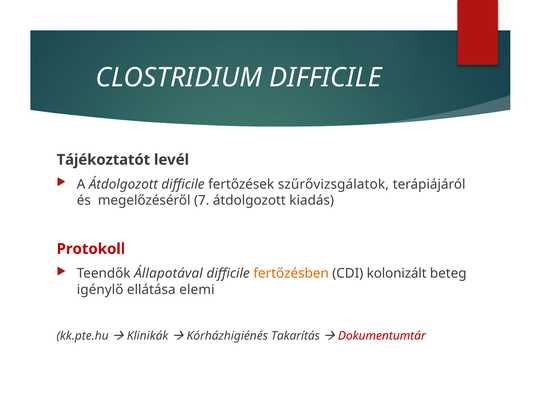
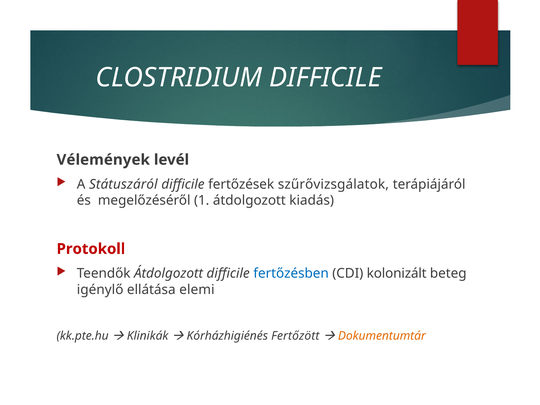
Tájékoztatót: Tájékoztatót -> Vélemények (103, 160)
A Átdolgozott: Átdolgozott -> Státuszáról (123, 184)
7: 7 -> 1 (202, 200)
Teendők Állapotával: Állapotával -> Átdolgozott (169, 273)
fertőzésben colour: orange -> blue (291, 273)
Takarítás: Takarítás -> Fertőzött (295, 336)
Dokumentumtár colour: red -> orange (382, 336)
